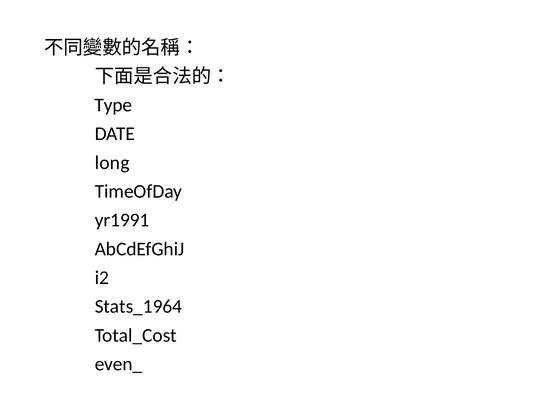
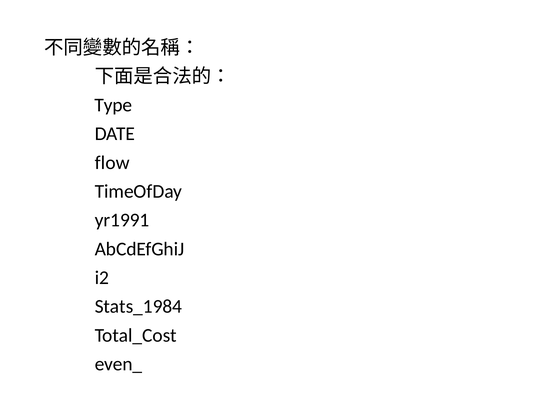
long: long -> flow (112, 163)
Stats_1964: Stats_1964 -> Stats_1984 (138, 307)
